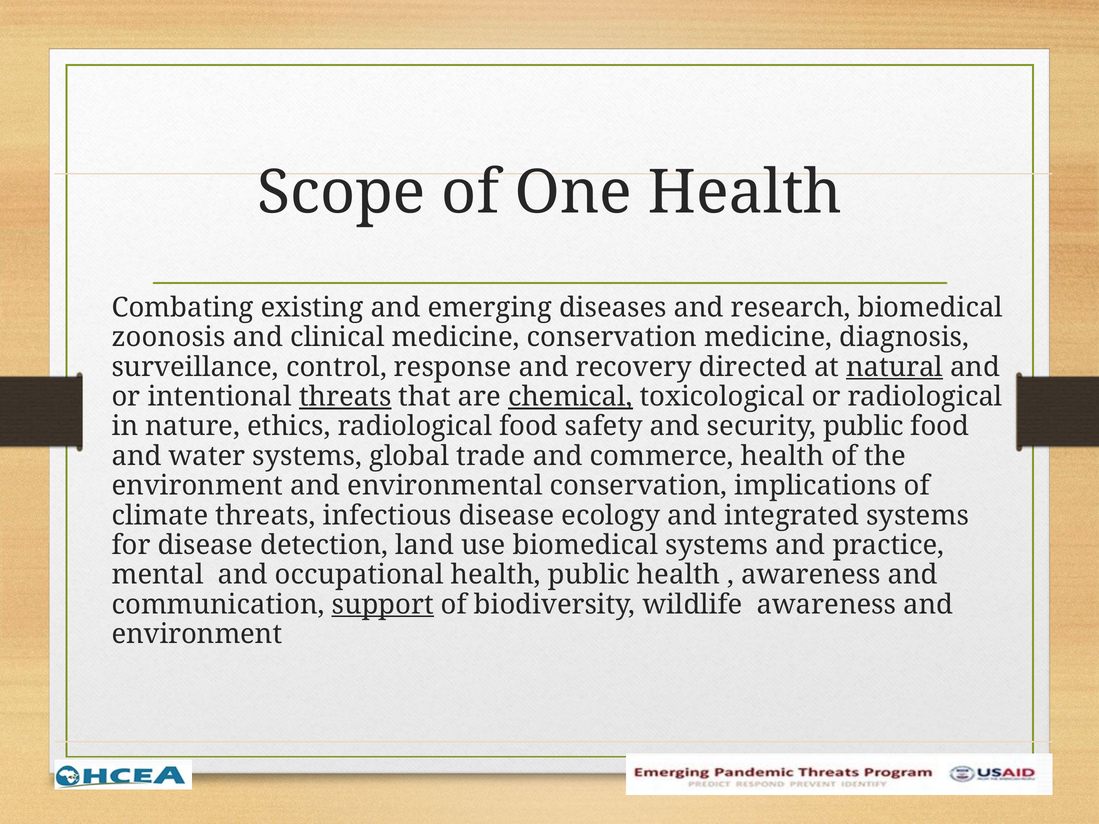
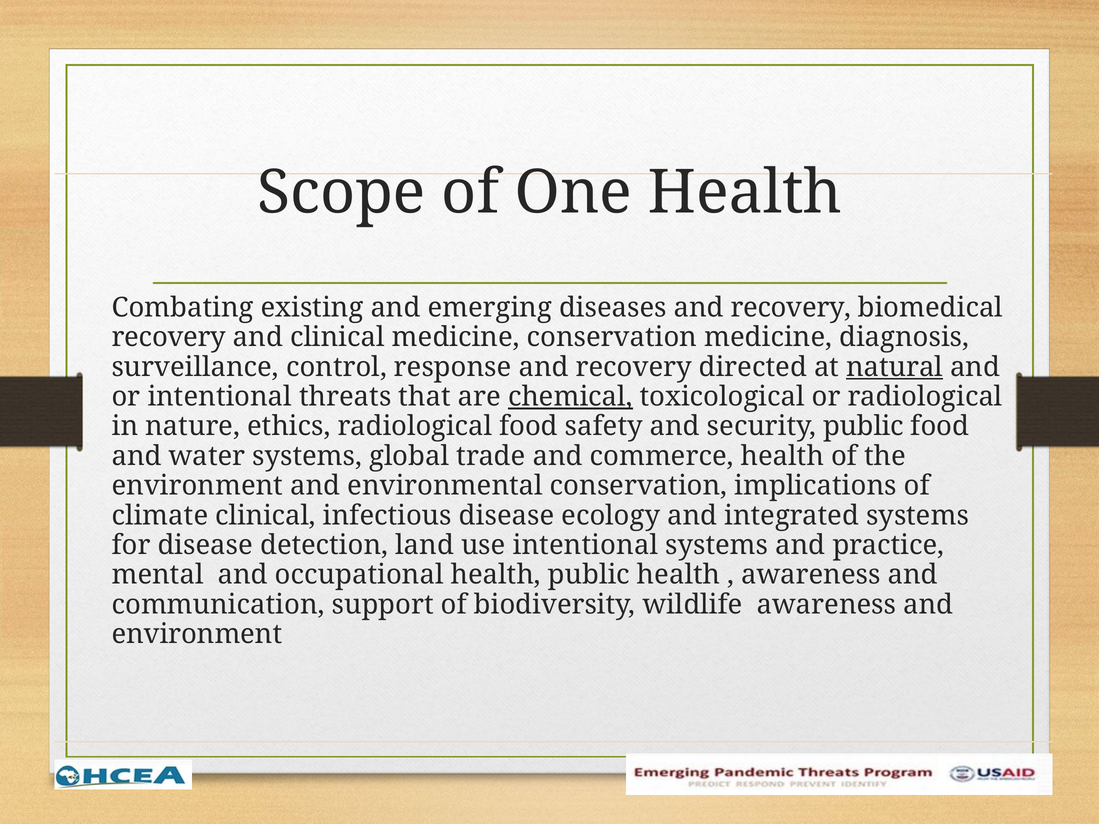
diseases and research: research -> recovery (791, 308)
zoonosis: zoonosis -> recovery (169, 338)
threats underline: present -> none (345, 397)
climate threats: threats -> clinical (266, 516)
use biomedical: biomedical -> intentional (585, 545)
support underline: present -> none (383, 605)
